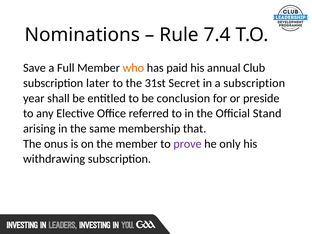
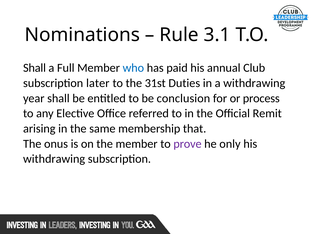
7.4: 7.4 -> 3.1 (217, 35)
Save: Save -> Shall (34, 68)
who colour: orange -> blue (133, 68)
Secret: Secret -> Duties (184, 83)
a subscription: subscription -> withdrawing (254, 83)
preside: preside -> process (261, 98)
Stand: Stand -> Remit (267, 113)
